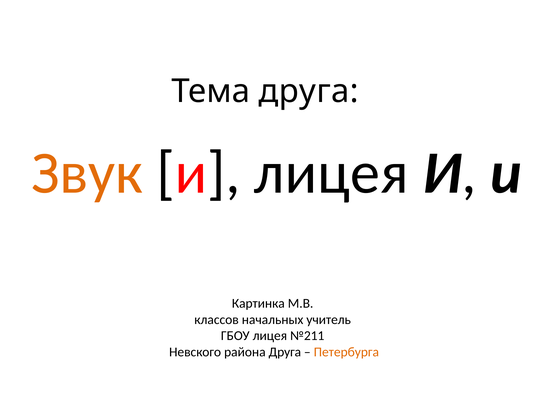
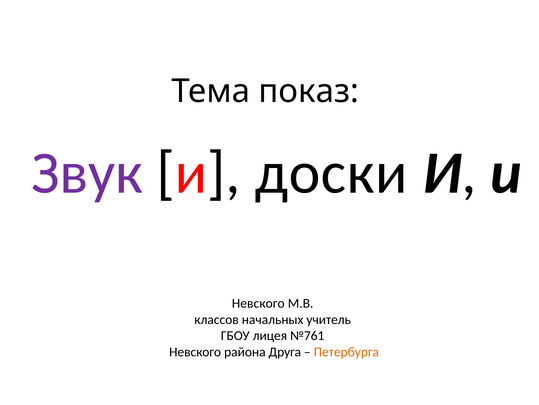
Тема друга: друга -> показ (309, 91)
Звук colour: orange -> purple (87, 173)
и лицея: лицея -> доски (331, 173)
Картинка: Картинка -> Невского (258, 303)
№211: №211 -> №761 (307, 335)
